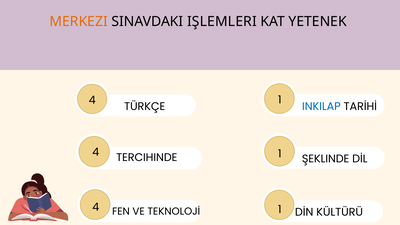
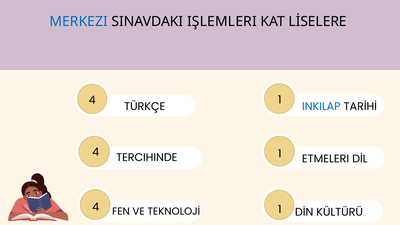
MERKEZI colour: orange -> blue (79, 21)
YETENEK: YETENEK -> LİSELERE (318, 21)
ŞEKLINDE: ŞEKLINDE -> ETMELERI (326, 159)
